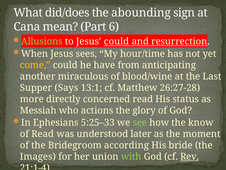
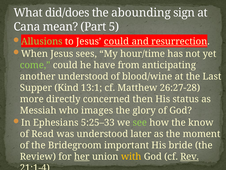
6: 6 -> 5 (114, 27)
come colour: yellow -> light green (35, 65)
another miraculous: miraculous -> understood (83, 76)
Says: Says -> Kind (67, 87)
concerned read: read -> then (143, 99)
actions: actions -> images (97, 110)
according: according -> important (127, 145)
Images: Images -> Review (38, 156)
her underline: none -> present (82, 156)
with colour: light green -> yellow (131, 156)
